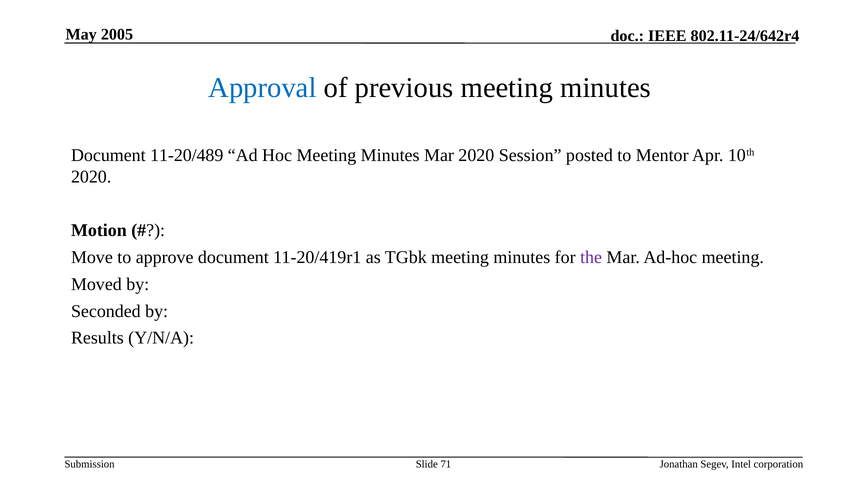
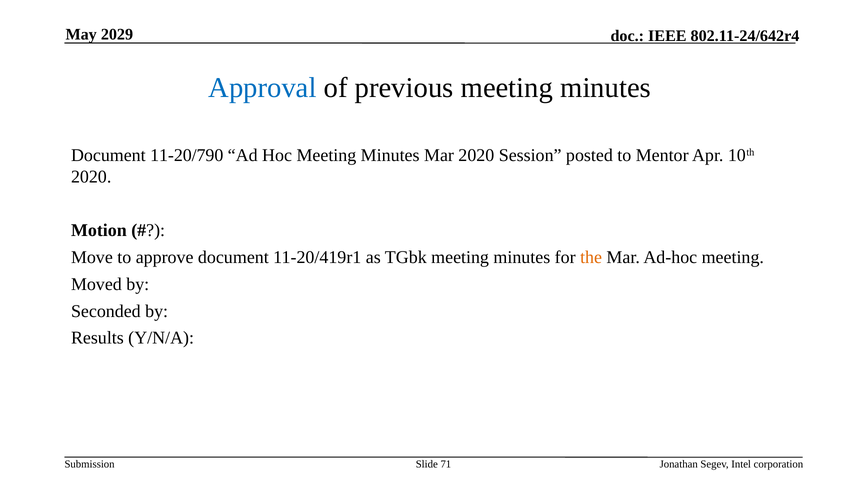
2005: 2005 -> 2029 (117, 34)
11-20/489: 11-20/489 -> 11-20/790 (187, 155)
the colour: purple -> orange (591, 257)
